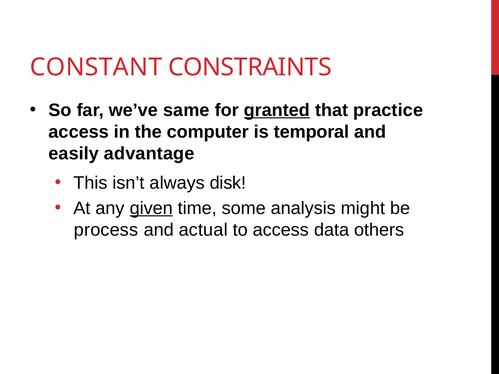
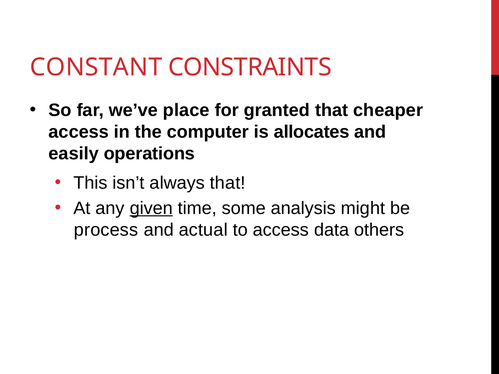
same: same -> place (186, 110)
granted underline: present -> none (277, 110)
practice: practice -> cheaper (388, 110)
temporal: temporal -> allocates (312, 132)
advantage: advantage -> operations (149, 154)
always disk: disk -> that (228, 183)
